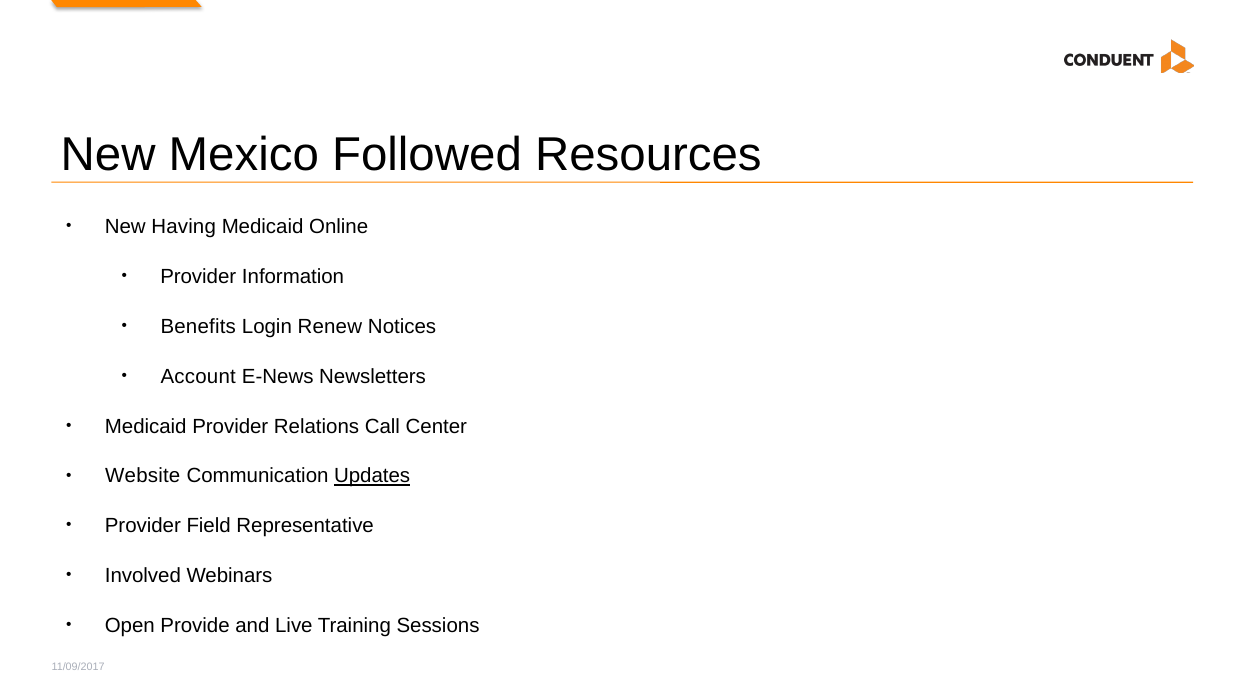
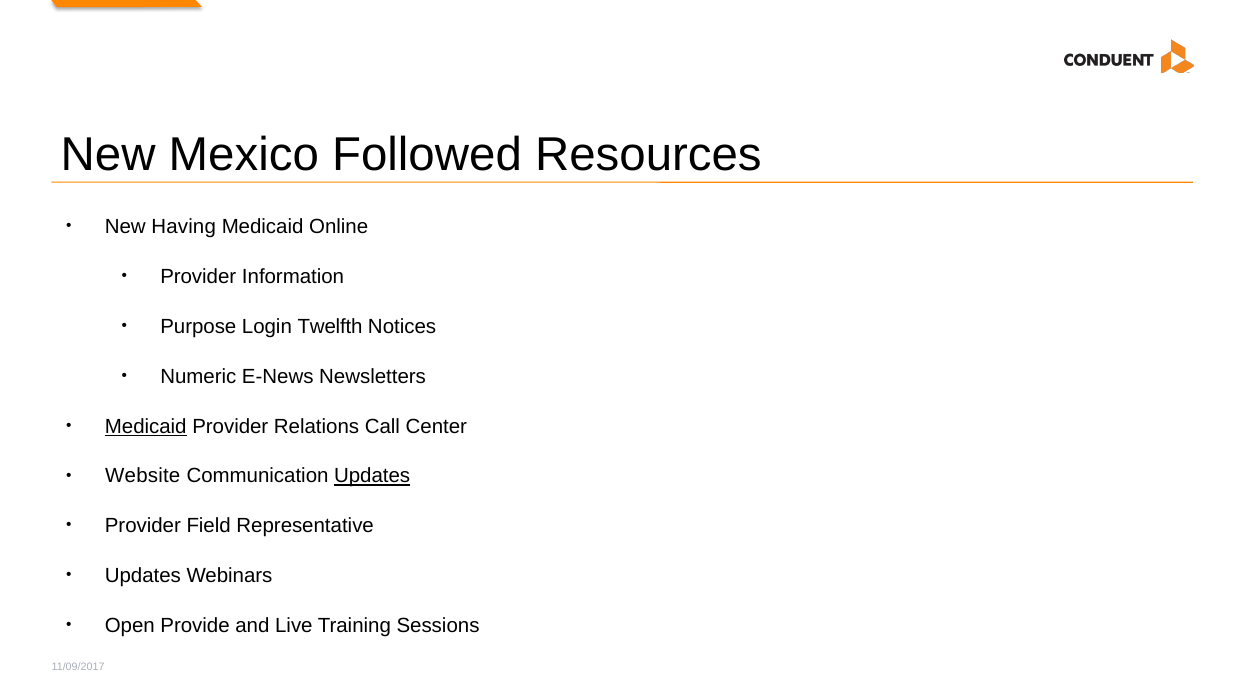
Benefits: Benefits -> Purpose (198, 327)
Renew: Renew -> Twelfth (330, 327)
Account: Account -> Numeric (198, 376)
Medicaid underline: none -> present (146, 426)
Involved: Involved -> Updates (143, 576)
